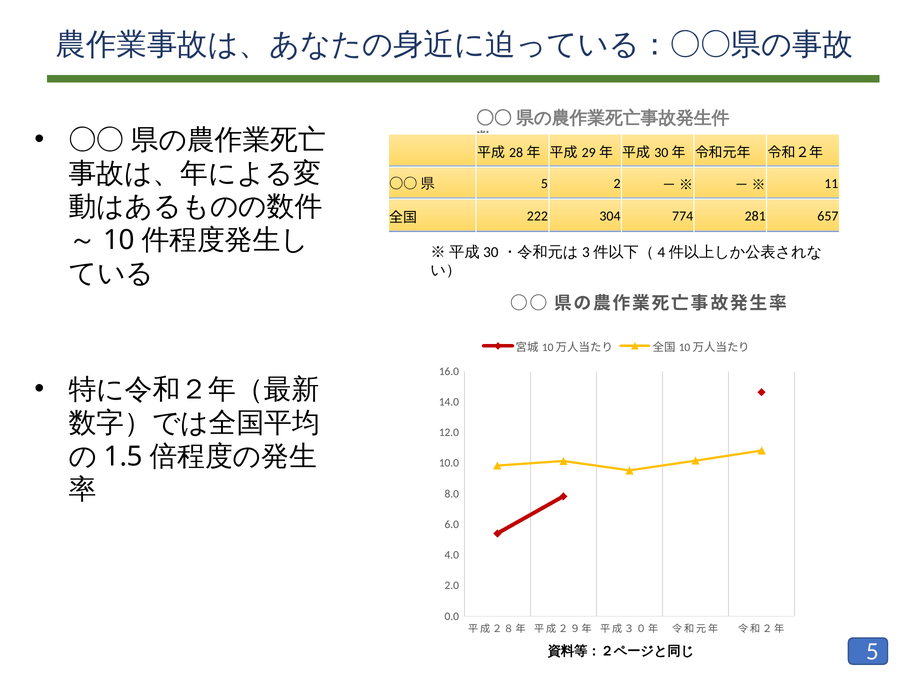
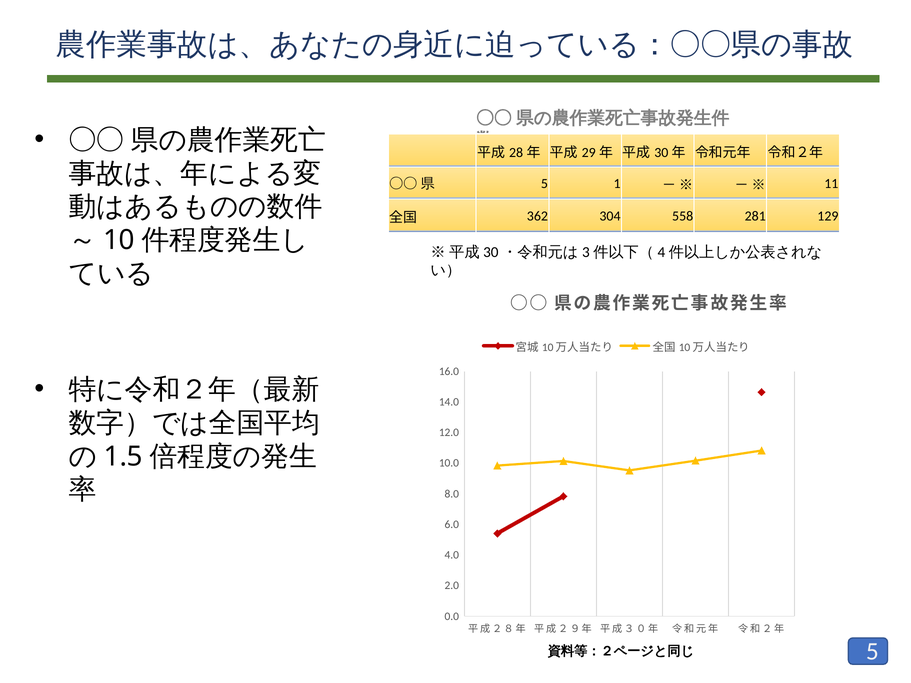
2: 2 -> 1 (617, 184)
222: 222 -> 362 (537, 216)
774: 774 -> 558 (683, 216)
657: 657 -> 129 (828, 216)
